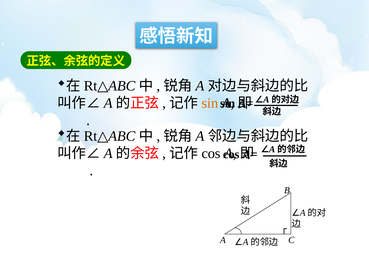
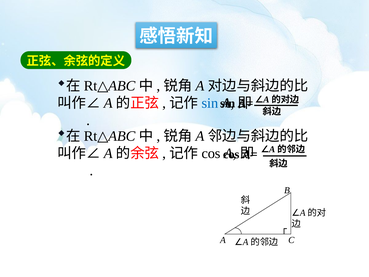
sin colour: orange -> blue (210, 103)
